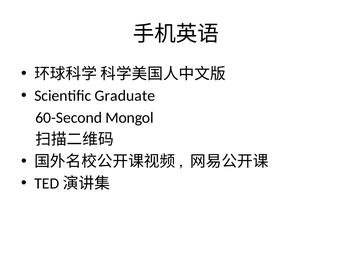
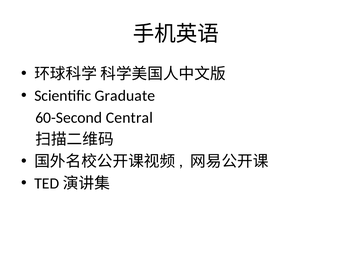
Mongol: Mongol -> Central (129, 118)
